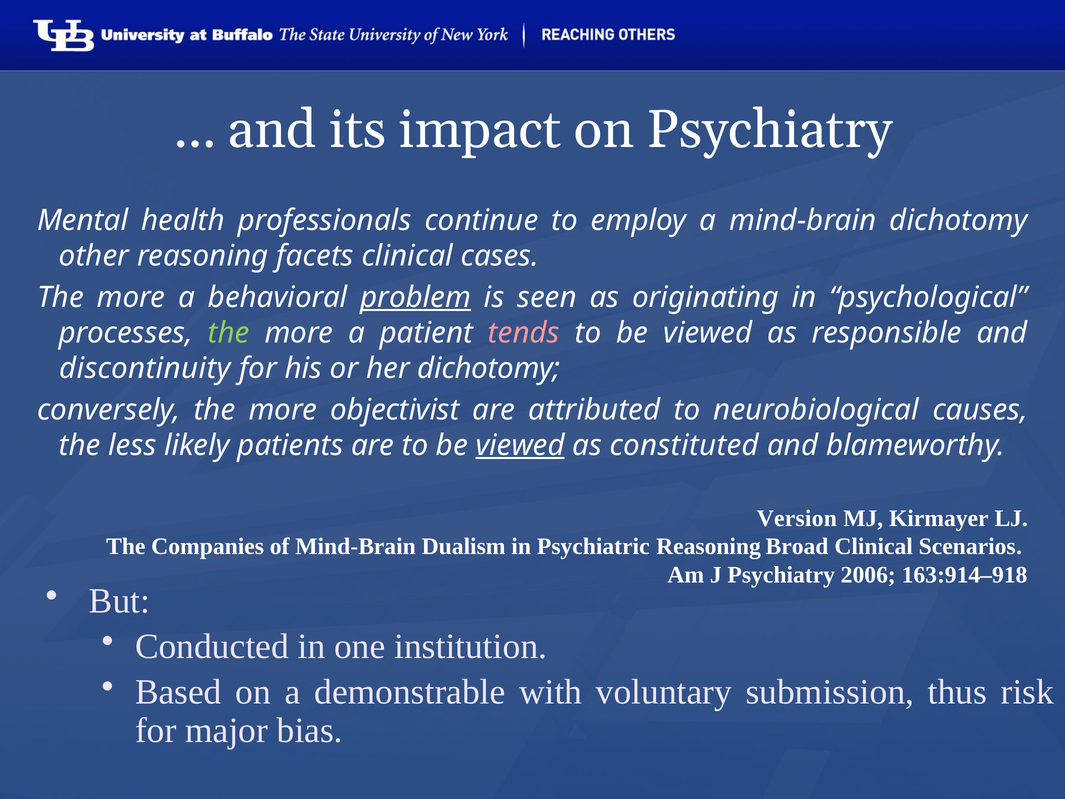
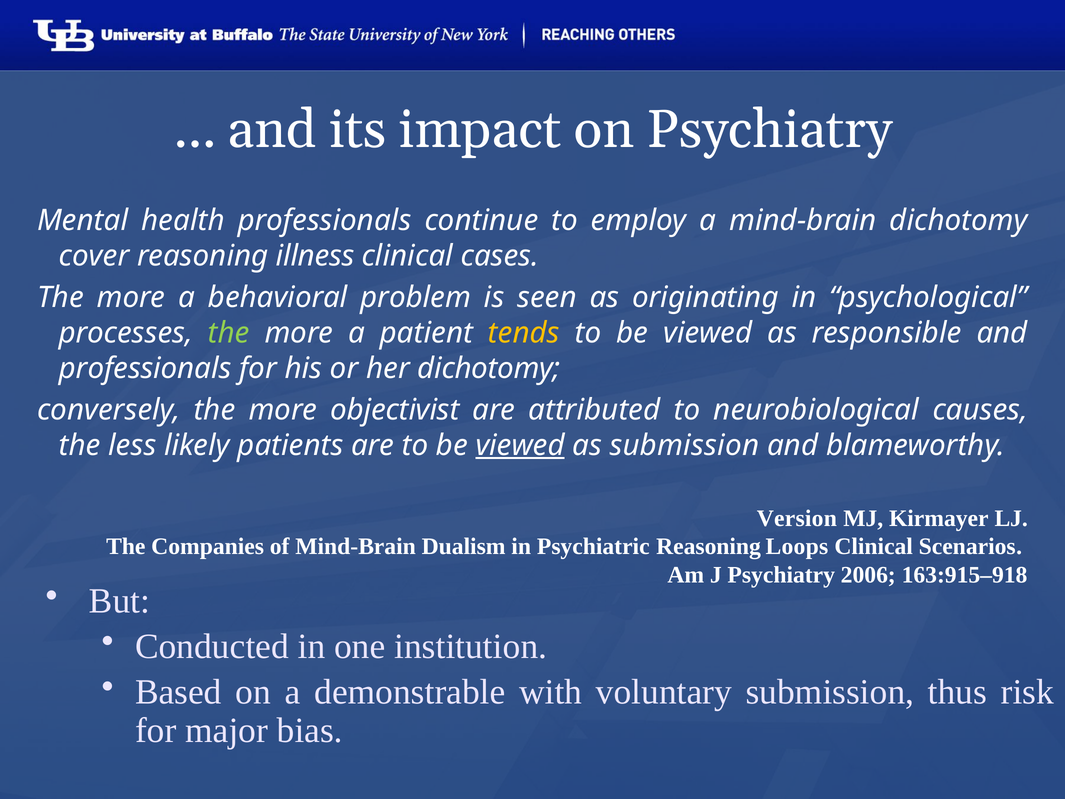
other: other -> cover (94, 256)
facets: facets -> illness (315, 256)
problem underline: present -> none (416, 297)
tends colour: pink -> yellow (524, 333)
discontinuity: discontinuity -> professionals (145, 368)
as constituted: constituted -> submission (684, 445)
Broad: Broad -> Loops (797, 546)
163:914–918: 163:914–918 -> 163:915–918 (965, 575)
